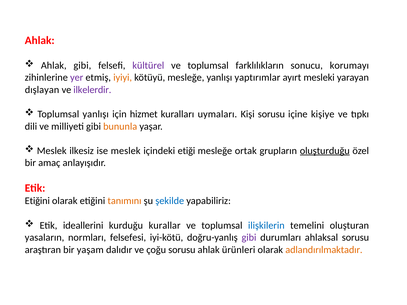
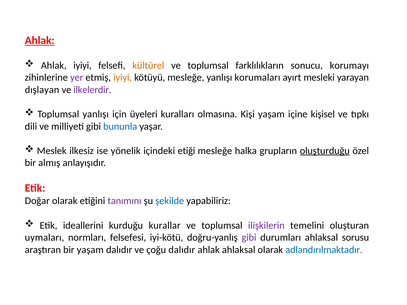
Ahlak underline: none -> present (40, 40)
Ahlak gibi: gibi -> iyiyi (82, 65)
kültürel colour: purple -> orange (148, 65)
yaptırımlar: yaptırımlar -> korumaları (257, 78)
hizmet: hizmet -> üyeleri (144, 114)
uymaları: uymaları -> olmasına (217, 114)
Kişi sorusu: sorusu -> yaşam (271, 114)
kişiye: kişiye -> kişisel (323, 114)
bununla colour: orange -> blue (120, 126)
ise meslek: meslek -> yönelik (126, 151)
ortak: ortak -> halka (246, 151)
amaç: amaç -> almış (49, 163)
Etiğini: Etiğini -> Doğar (37, 201)
tanımını colour: orange -> purple (125, 201)
ilişkilerin colour: blue -> purple (266, 226)
yasaların: yasaların -> uymaları (44, 238)
çoğu sorusu: sorusu -> dalıdır (182, 250)
ahlak ürünleri: ürünleri -> ahlaksal (239, 250)
adlandırılmaktadır colour: orange -> blue (324, 250)
